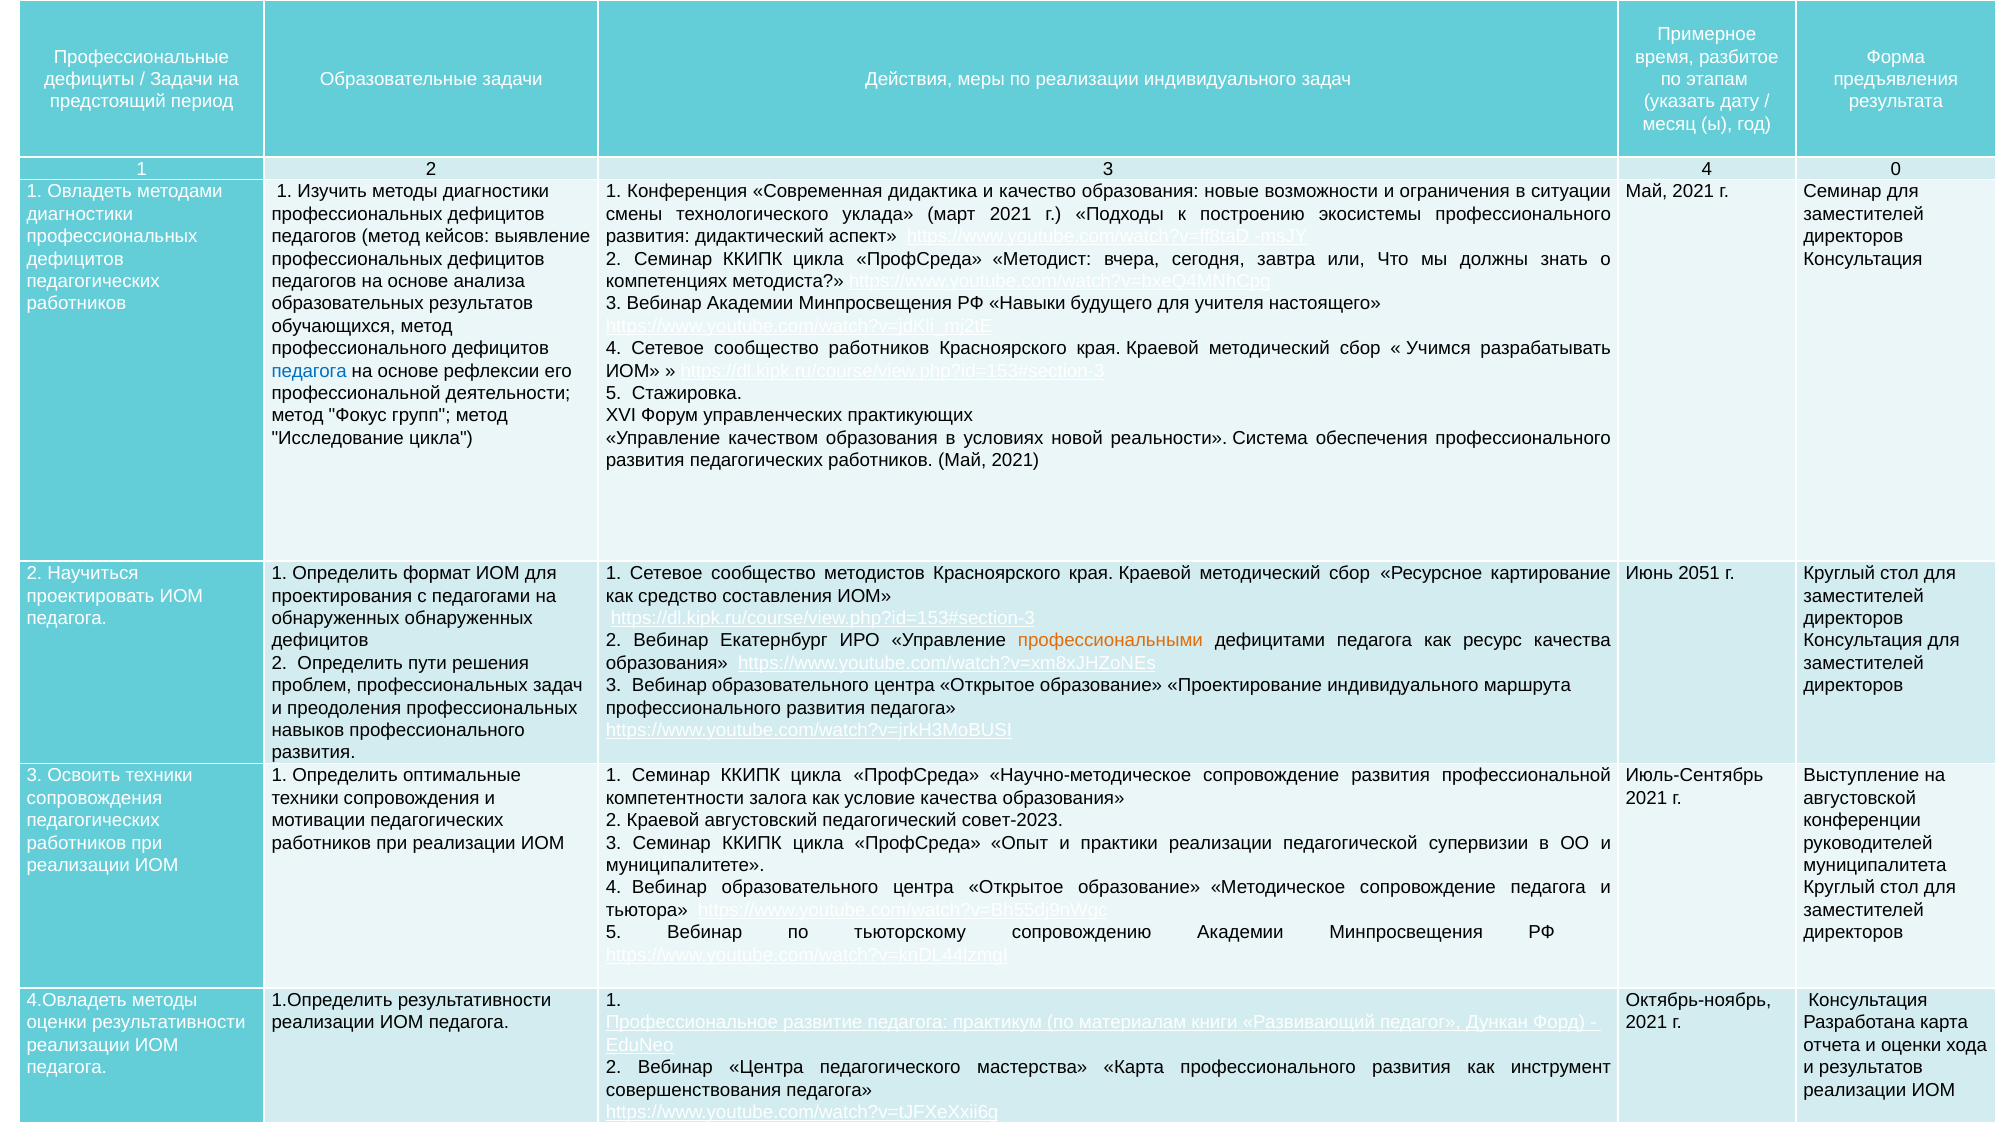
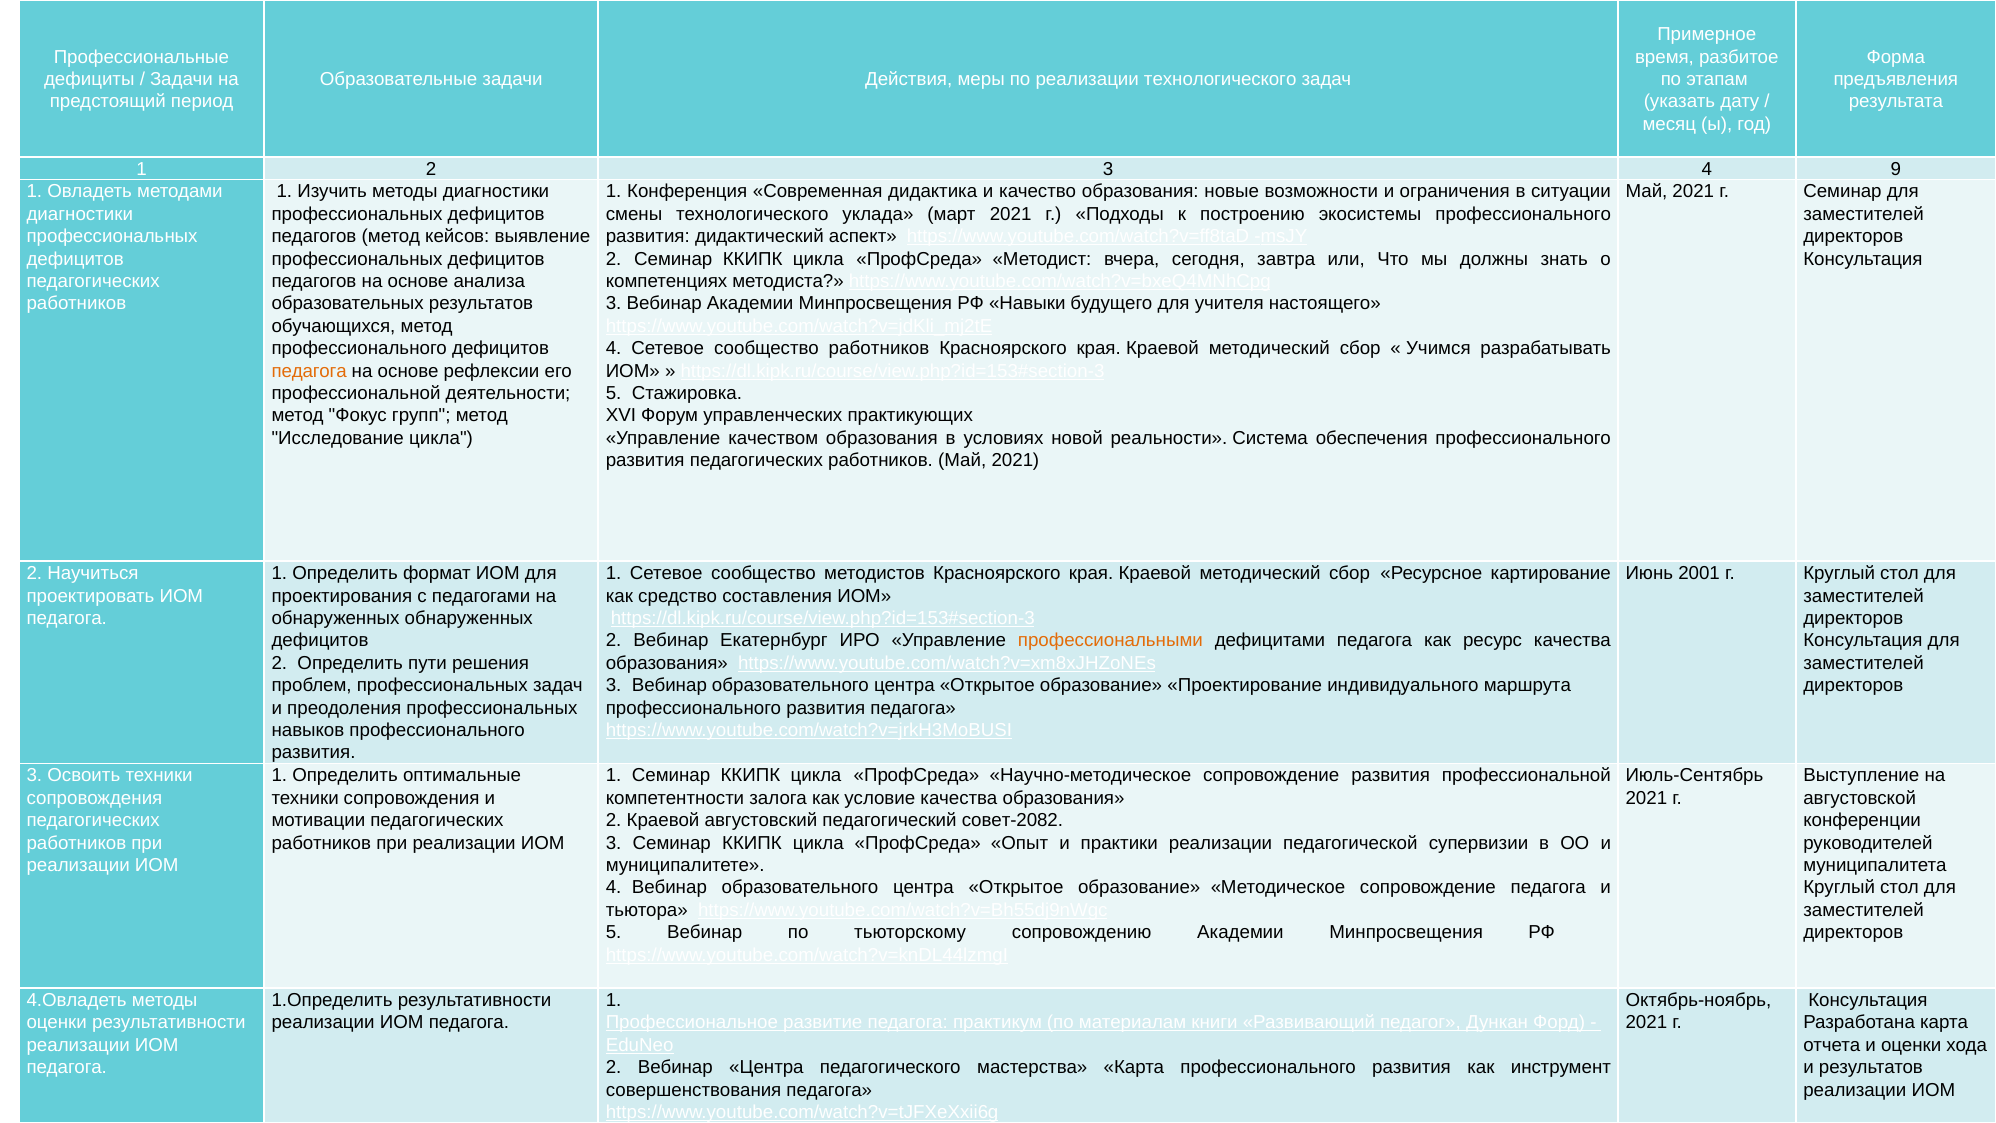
реализации индивидуального: индивидуального -> технологического (1220, 79)
0: 0 -> 9 (1896, 169)
педагога colour: blue -> orange (309, 371)
2051: 2051 -> 2001 (1699, 573)
совет-2023: совет-2023 -> совет-2082 (1012, 820)
